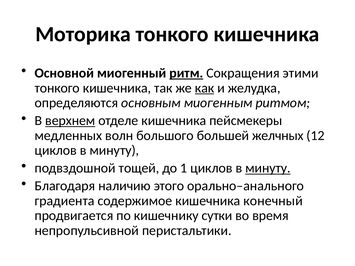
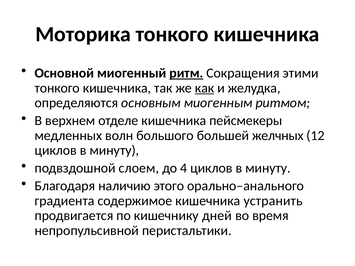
верхнем underline: present -> none (70, 121)
тощей: тощей -> слоем (139, 168)
1: 1 -> 4 (184, 168)
минуту underline: present -> none (268, 168)
конечный: конечный -> устранить (273, 201)
сутки: сутки -> дней (217, 216)
